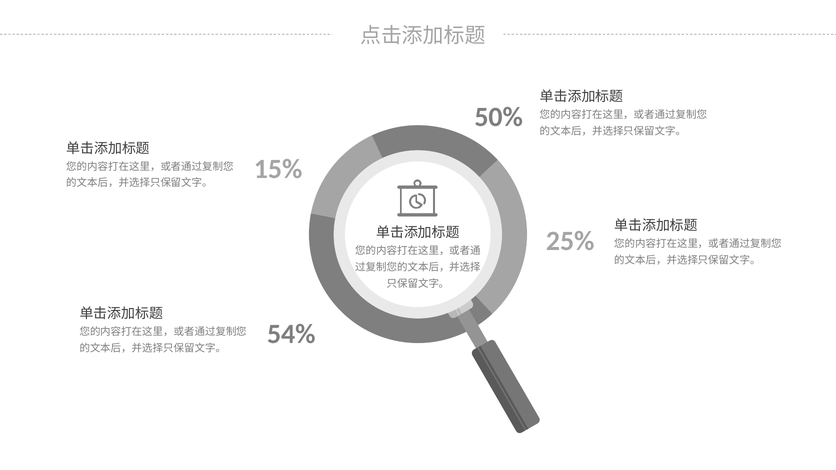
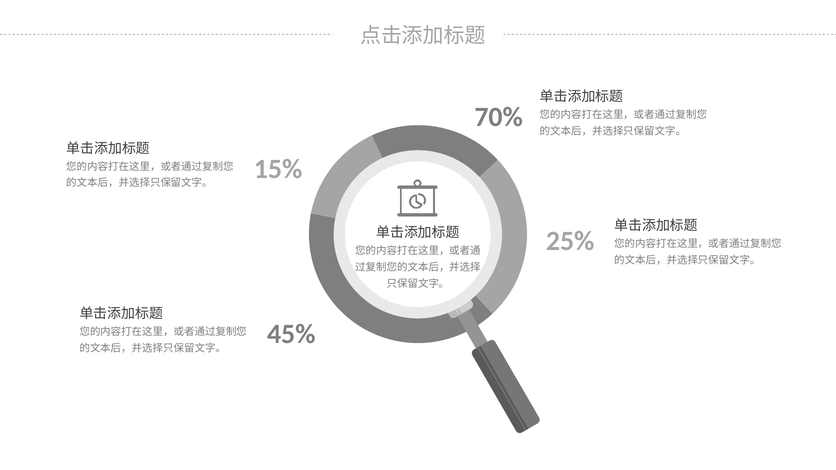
50%: 50% -> 70% (499, 117)
54%: 54% -> 45% (291, 334)
